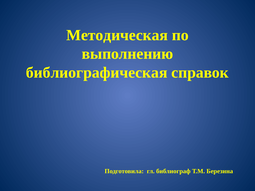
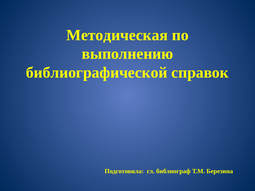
библиографическая: библиографическая -> библиографической (97, 73)
